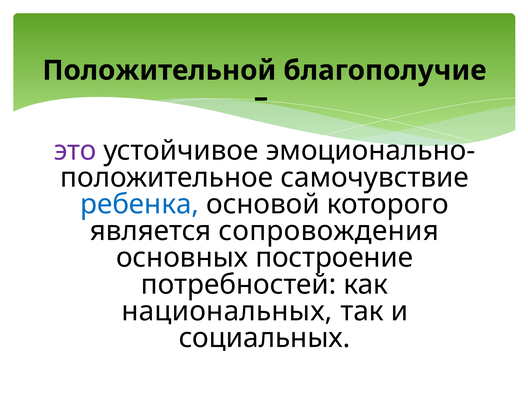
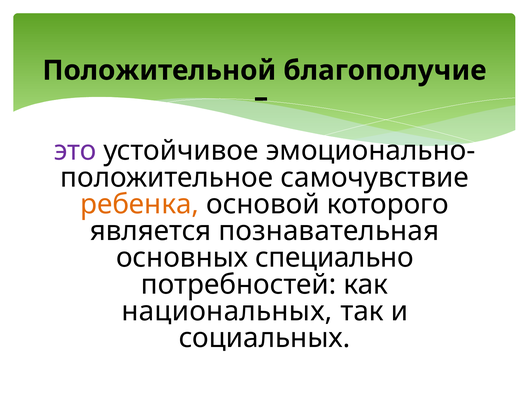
ребенка colour: blue -> orange (140, 204)
сопровождения: сопровождения -> познавательная (329, 231)
построение: построение -> специально (334, 258)
